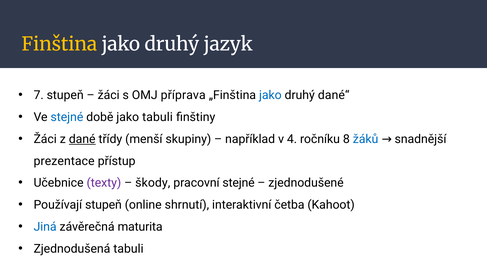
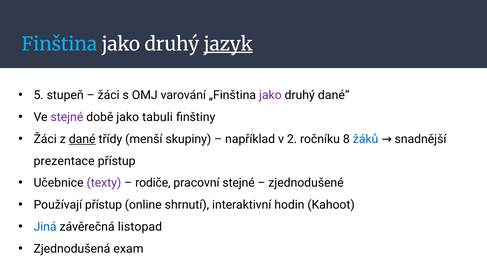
Finština colour: yellow -> light blue (59, 44)
jazyk underline: none -> present (228, 44)
7: 7 -> 5 (39, 95)
příprava: příprava -> varování (183, 95)
jako colour: blue -> purple (270, 95)
stejné colour: blue -> purple (67, 117)
4: 4 -> 2 (292, 139)
škody: škody -> rodiče (153, 183)
Používají stupeň: stupeň -> přístup (104, 205)
četba: četba -> hodin (289, 205)
maturita: maturita -> listopad (140, 227)
Zjednodušená tabuli: tabuli -> exam (128, 249)
